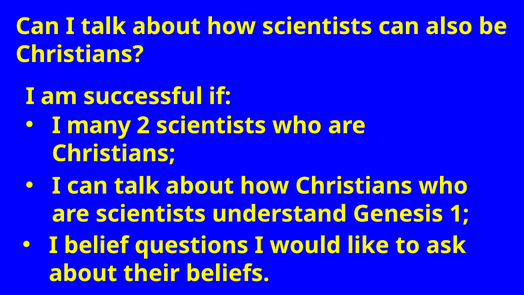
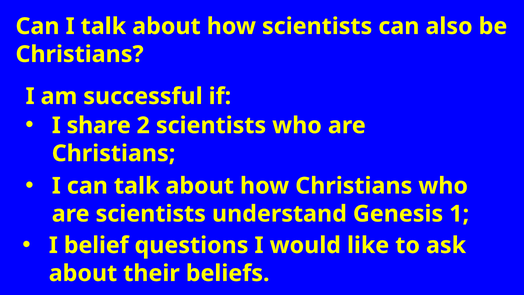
many: many -> share (99, 125)
